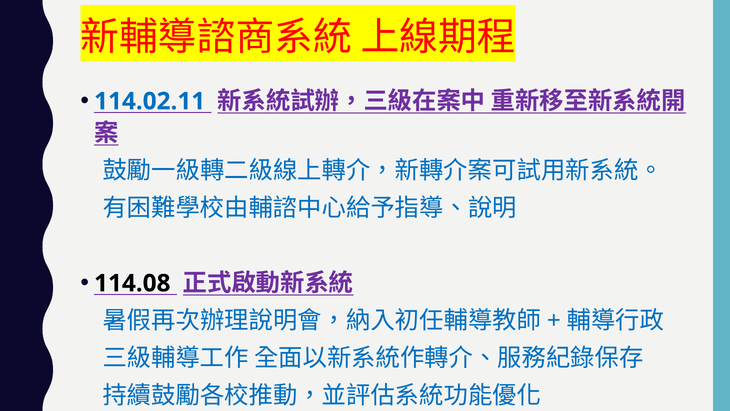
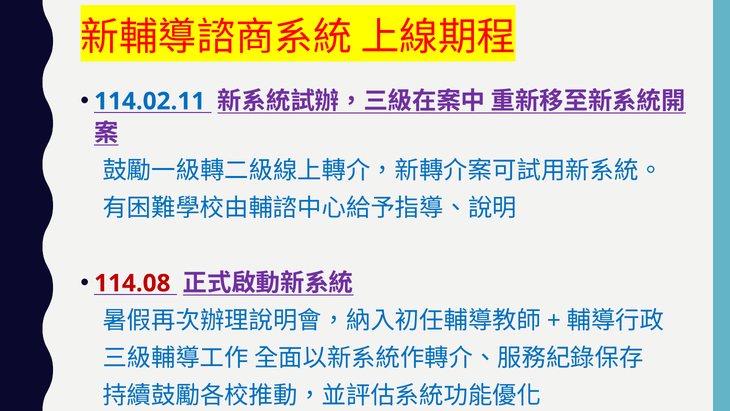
114.08 colour: black -> red (132, 283)
